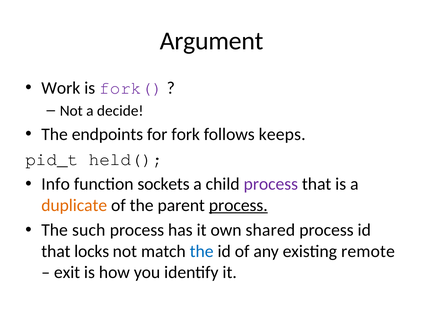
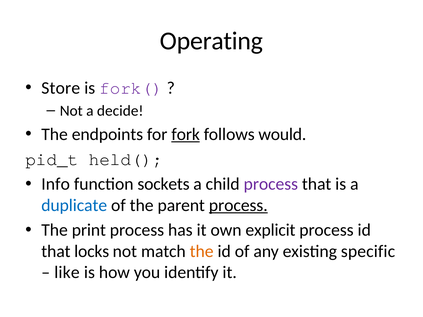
Argument: Argument -> Operating (212, 41)
Work: Work -> Store (61, 88)
fork underline: none -> present (186, 134)
keeps: keeps -> would (282, 134)
duplicate colour: orange -> blue (74, 205)
such: such -> print (89, 230)
shared: shared -> explicit (270, 230)
the colour: blue -> orange (202, 252)
remote: remote -> specific (368, 252)
exit: exit -> like (67, 273)
